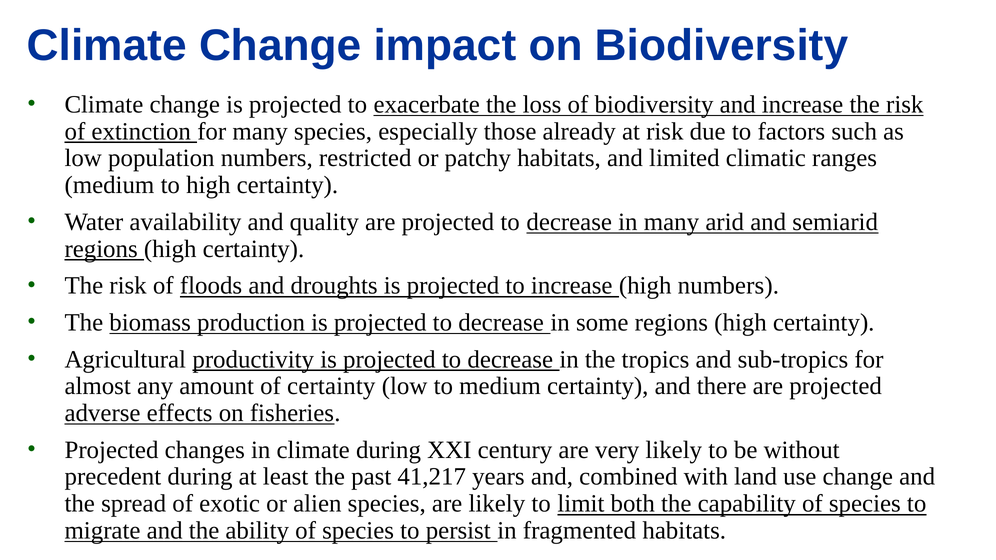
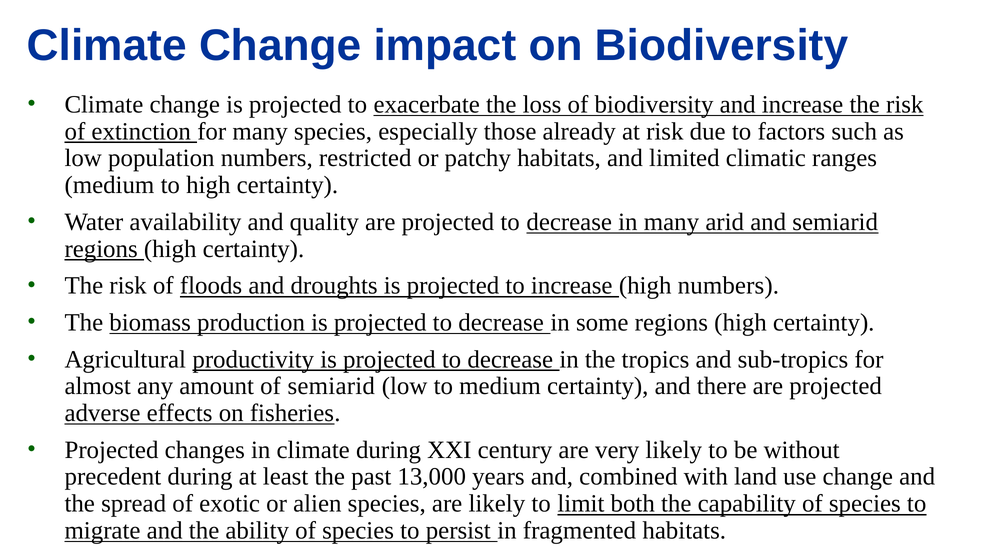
of certainty: certainty -> semiarid (331, 386)
41,217: 41,217 -> 13,000 (432, 477)
